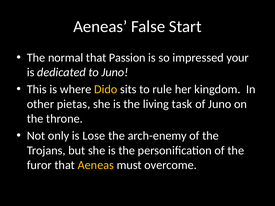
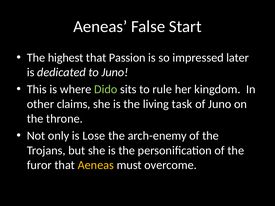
normal: normal -> highest (66, 58)
your: your -> later (238, 58)
Dido colour: yellow -> light green (106, 89)
pietas: pietas -> claims (74, 104)
